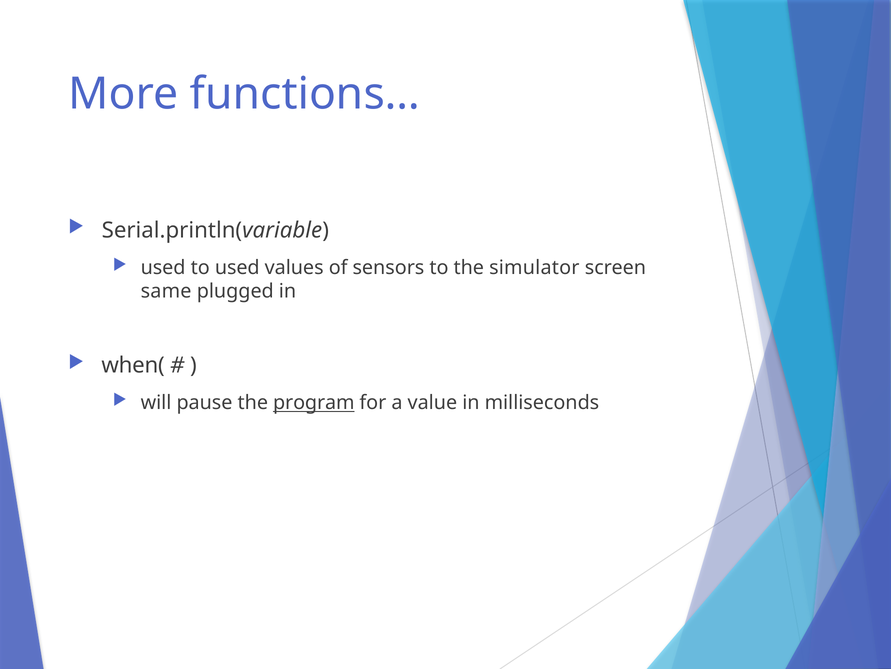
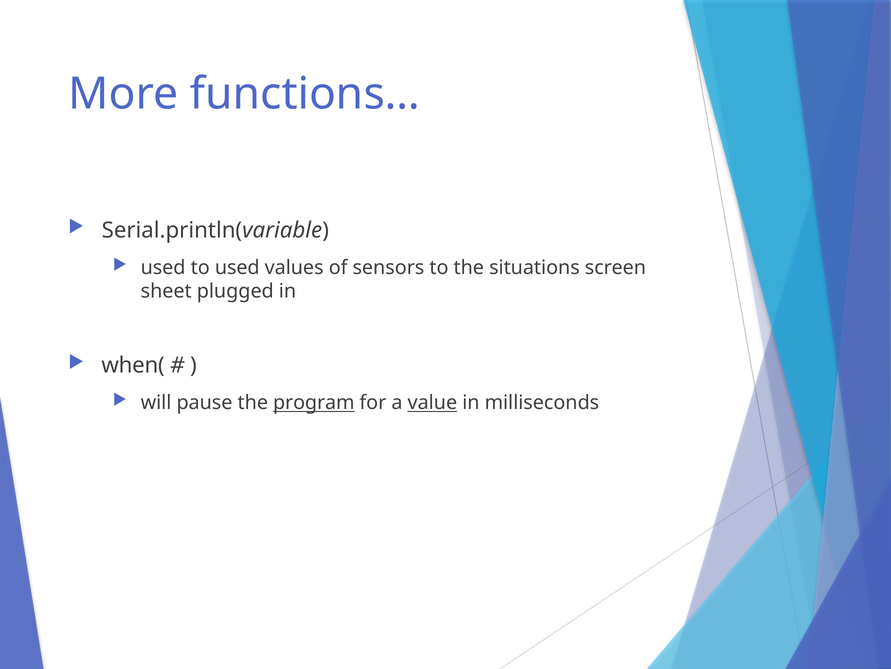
simulator: simulator -> situations (534, 267)
same: same -> sheet (166, 291)
value underline: none -> present (432, 402)
